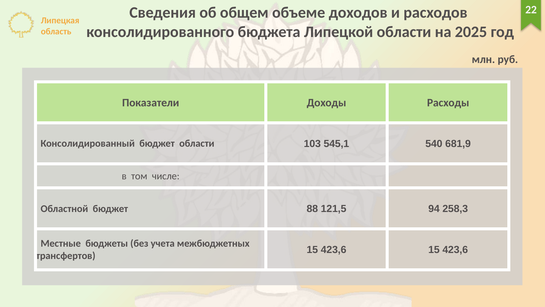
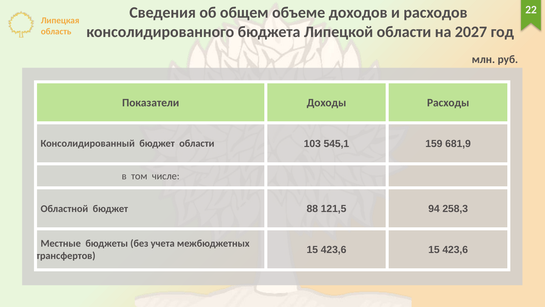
2025: 2025 -> 2027 (471, 32)
540: 540 -> 159 (434, 143)
